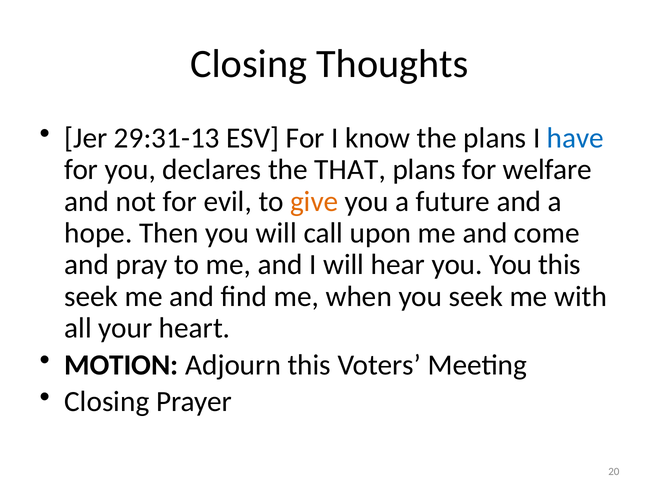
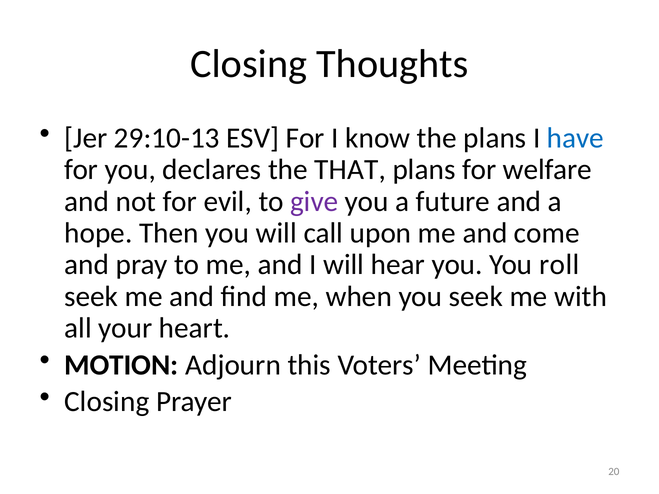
29:31-13: 29:31-13 -> 29:10-13 (167, 138)
give colour: orange -> purple (314, 202)
You this: this -> roll (559, 265)
